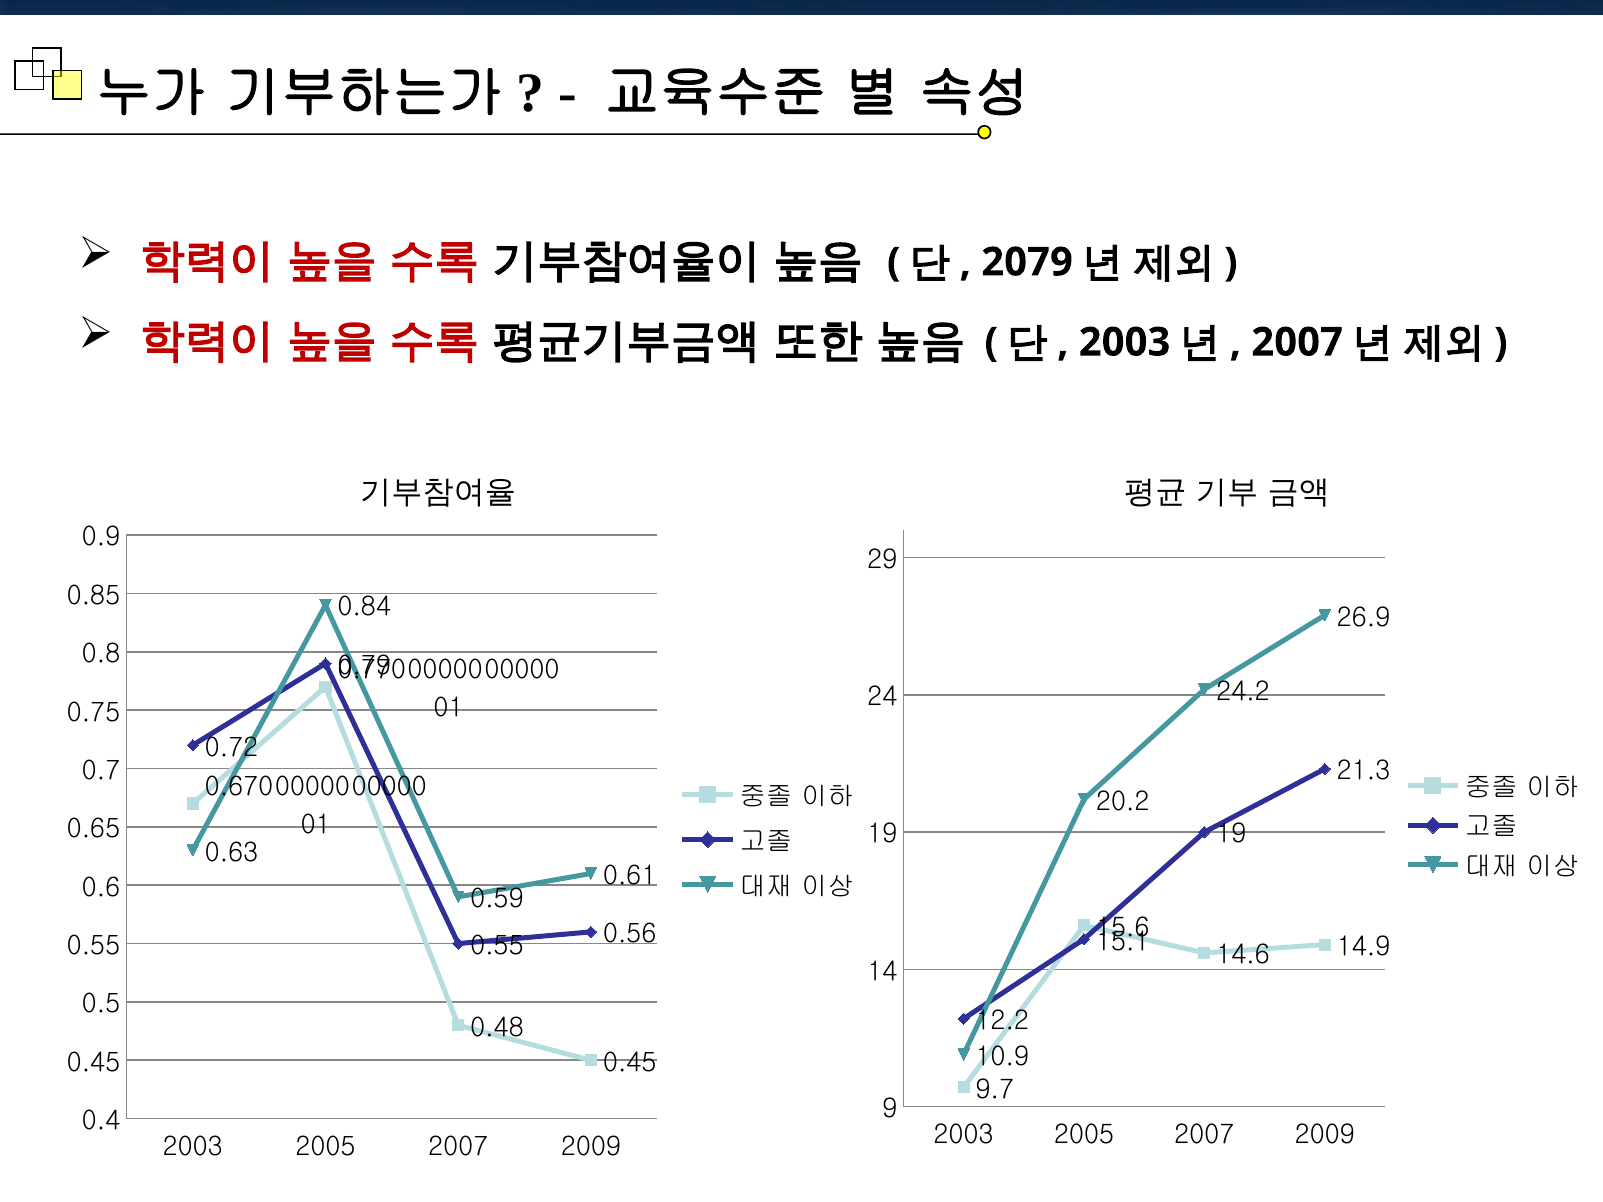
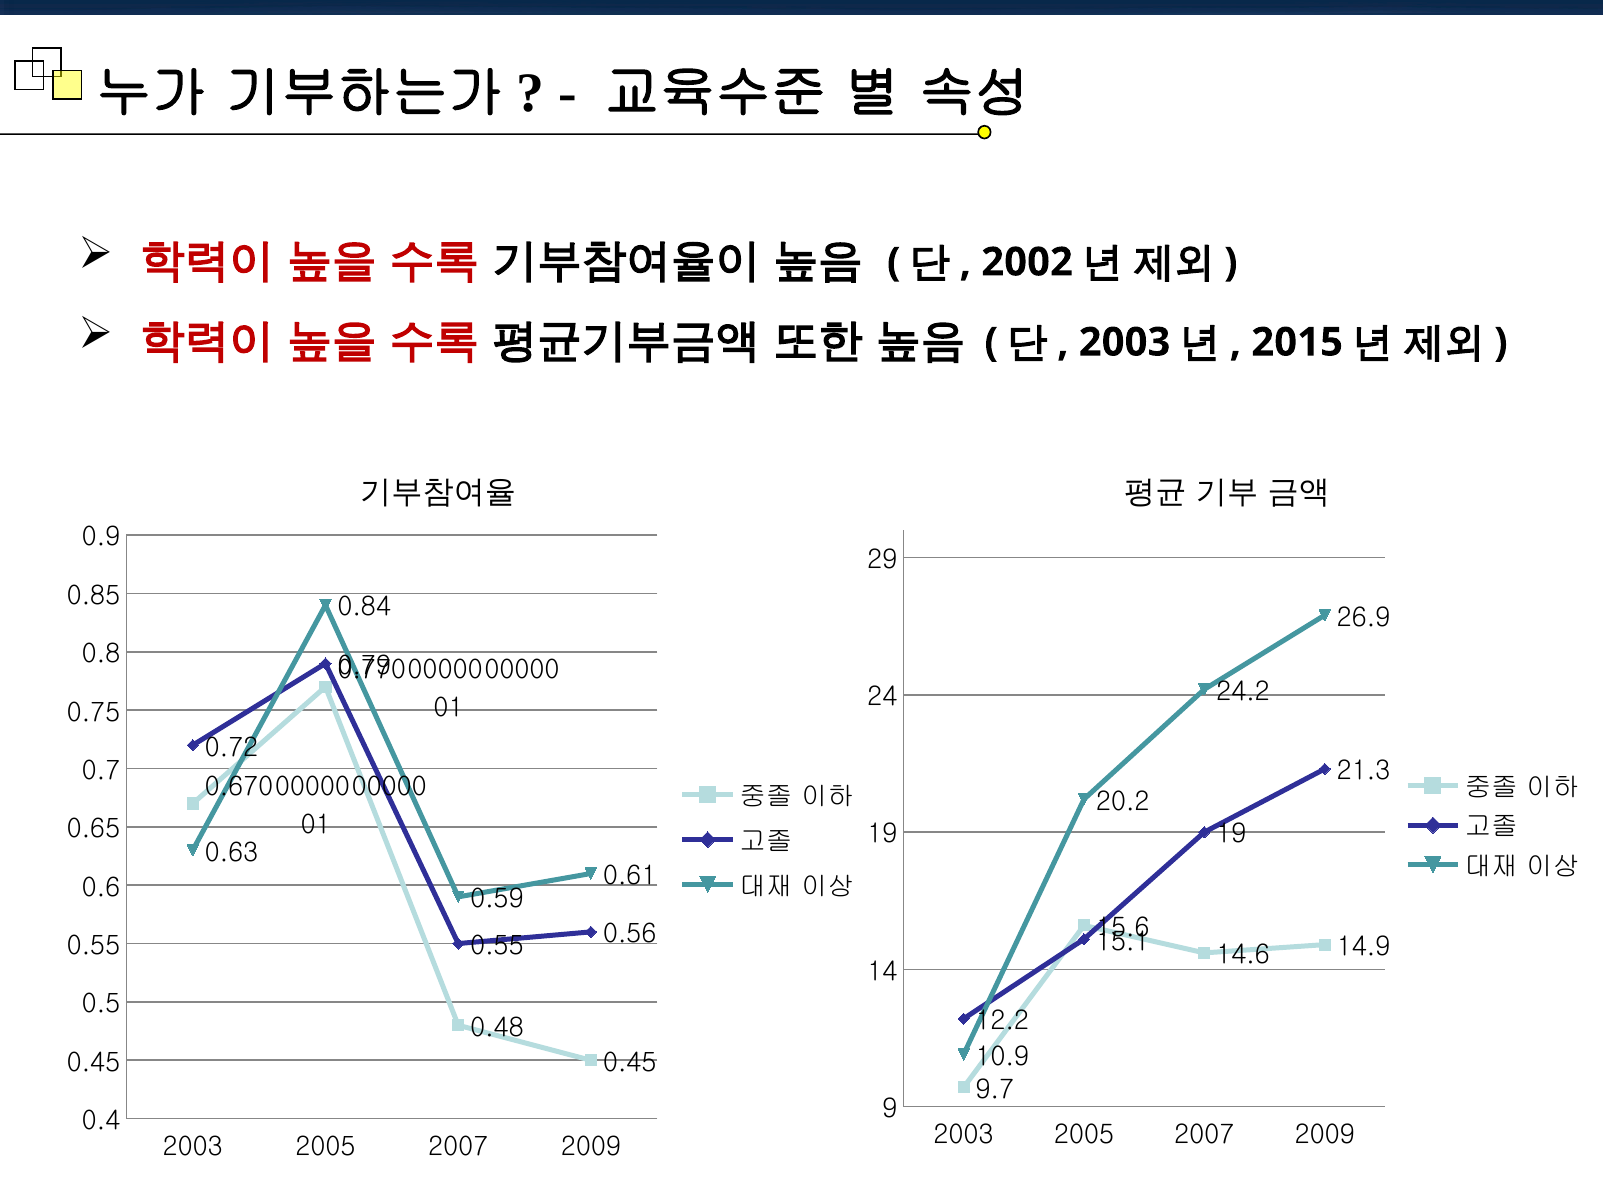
2079: 2079 -> 2002 (1027, 262)
2007: 2007 -> 2015 (1297, 342)
